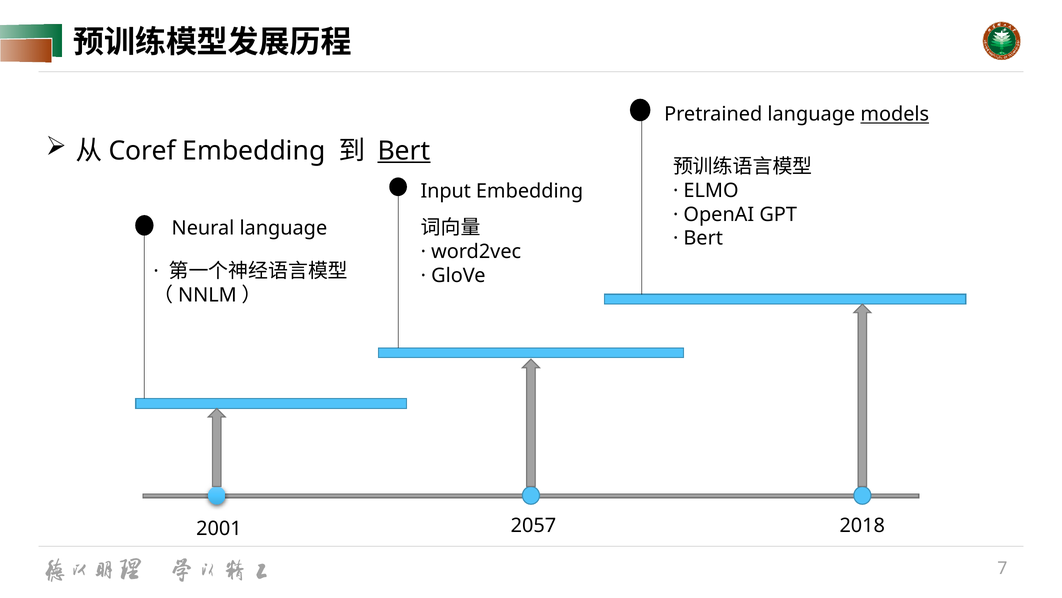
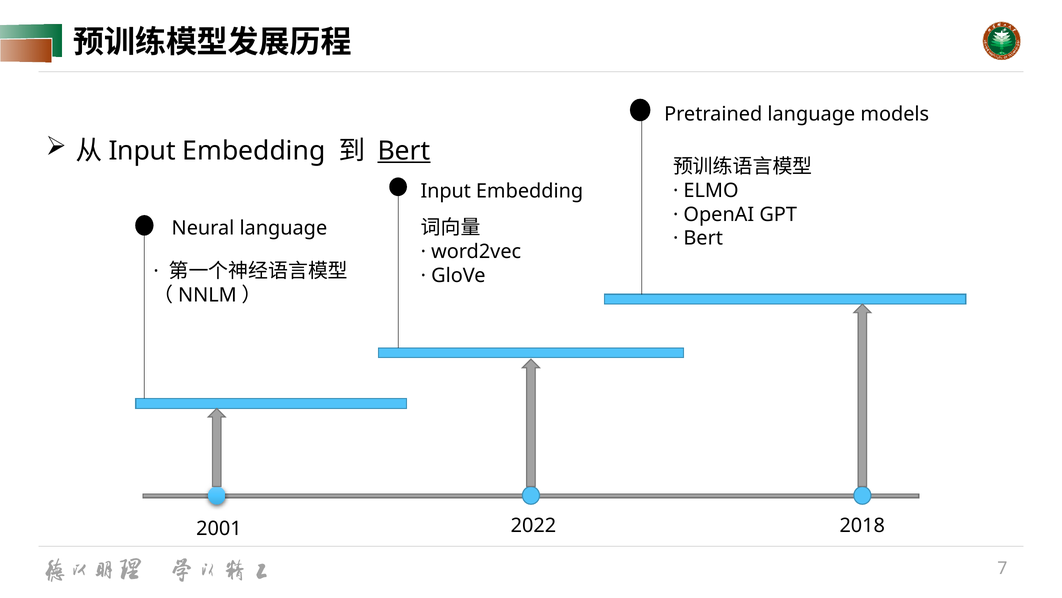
models underline: present -> none (895, 114)
Coref: Coref -> Input (142, 151)
2057: 2057 -> 2022 (533, 525)
